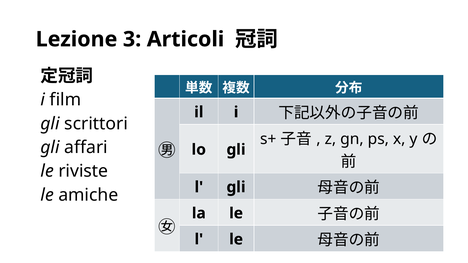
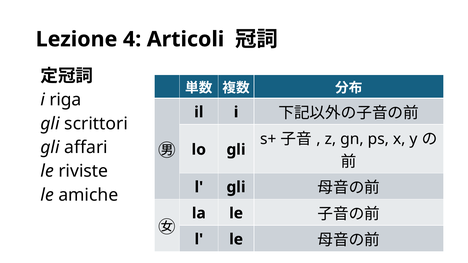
3: 3 -> 4 (132, 39)
film: film -> riga (66, 100)
